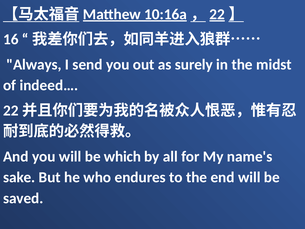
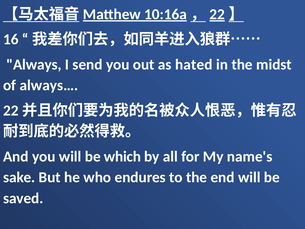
surely: surely -> hated (194, 64)
indeed…: indeed… -> always… (49, 85)
